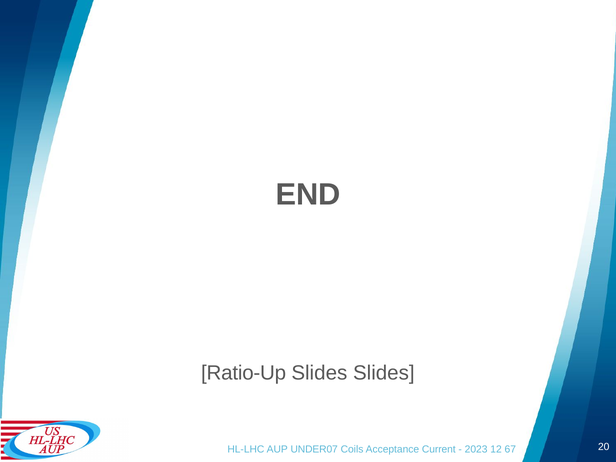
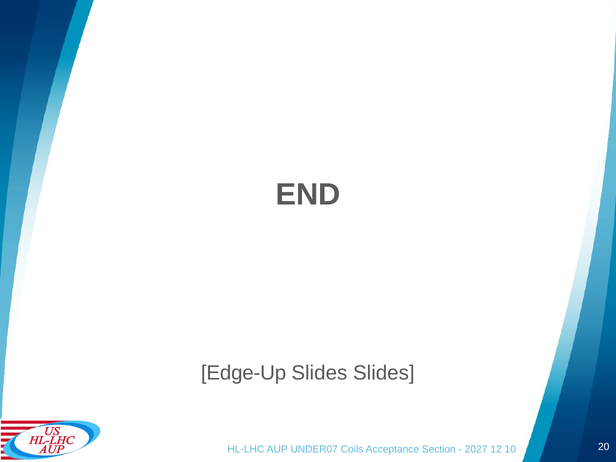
Ratio-Up: Ratio-Up -> Edge-Up (244, 373)
Current: Current -> Section (439, 449)
2023: 2023 -> 2027 (476, 449)
67: 67 -> 10 (510, 449)
